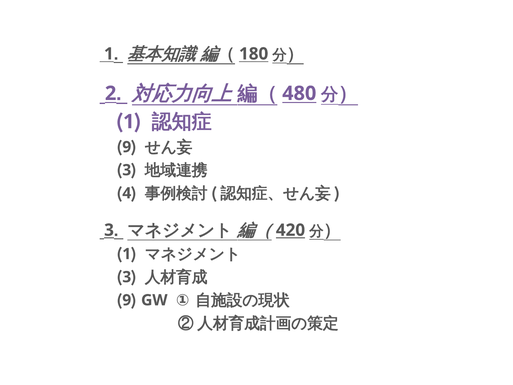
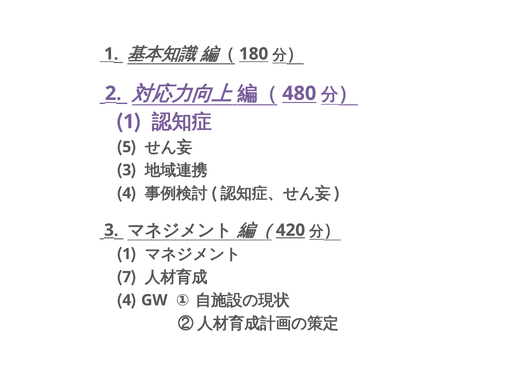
9: 9 -> 5 (127, 147)
3: 3 -> 7 (127, 277)
9: 9 -> 4 (127, 300)
